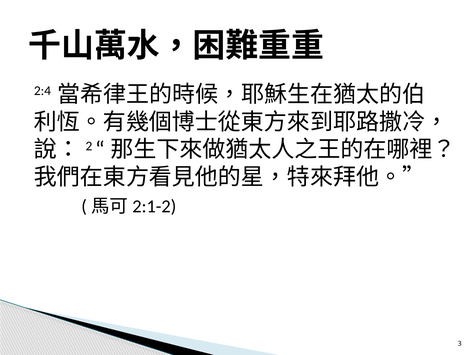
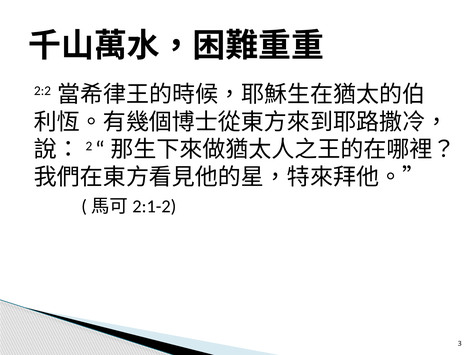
2:4: 2:4 -> 2:2 (42, 91)
